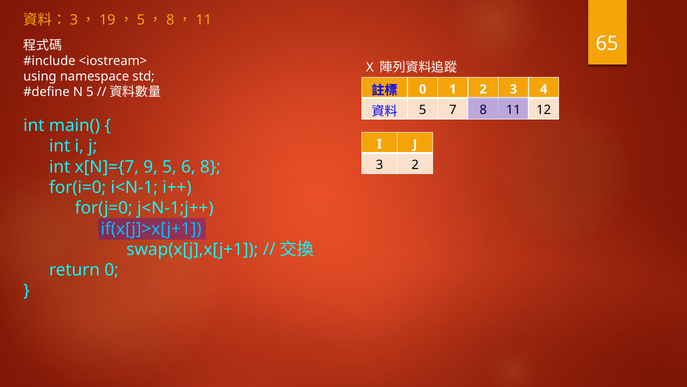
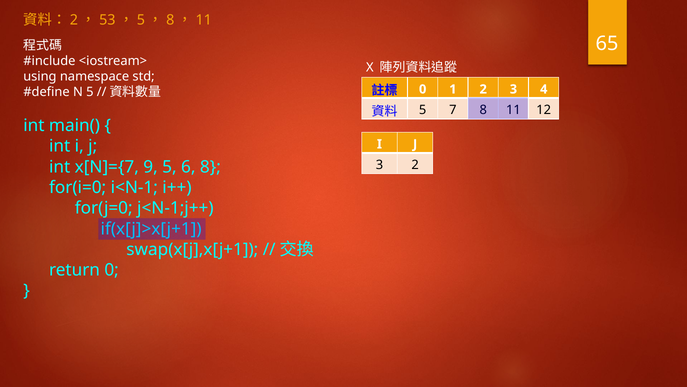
3: 3 -> 2 (74, 20)
19: 19 -> 53 (107, 20)
